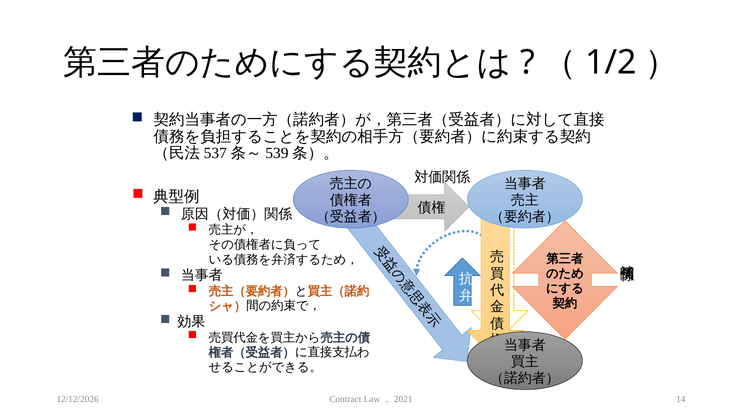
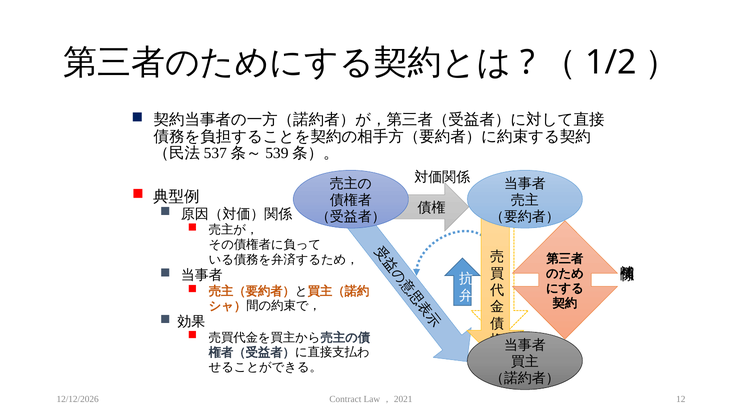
14: 14 -> 12 (681, 399)
